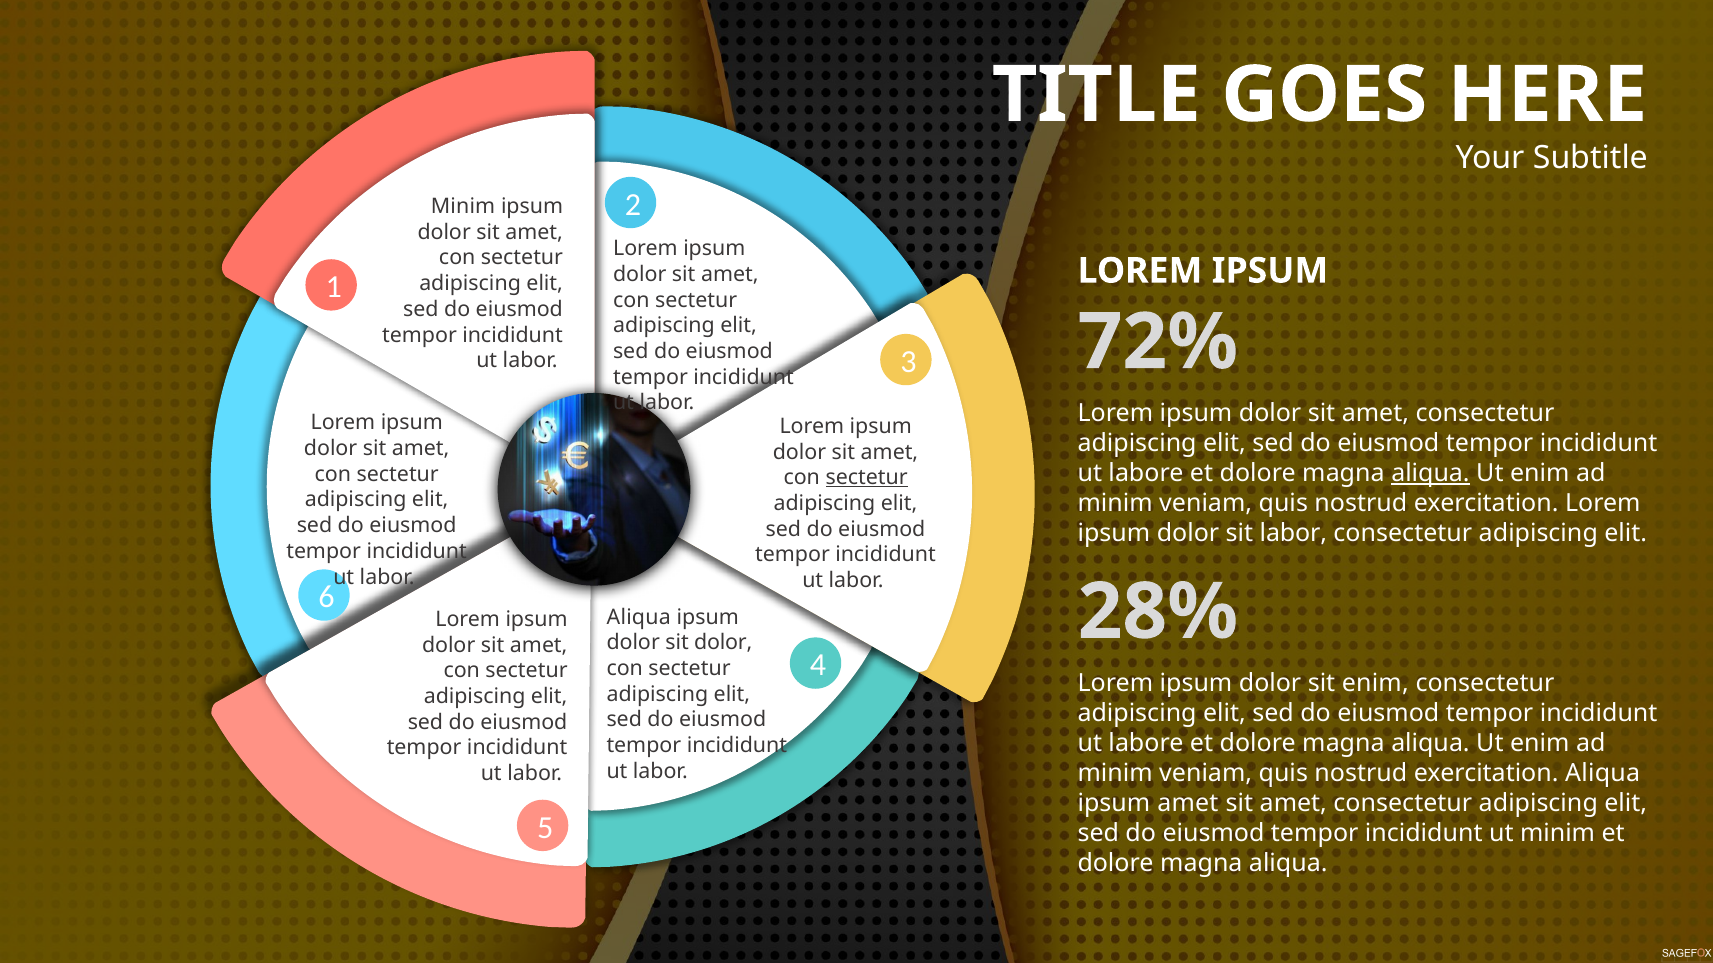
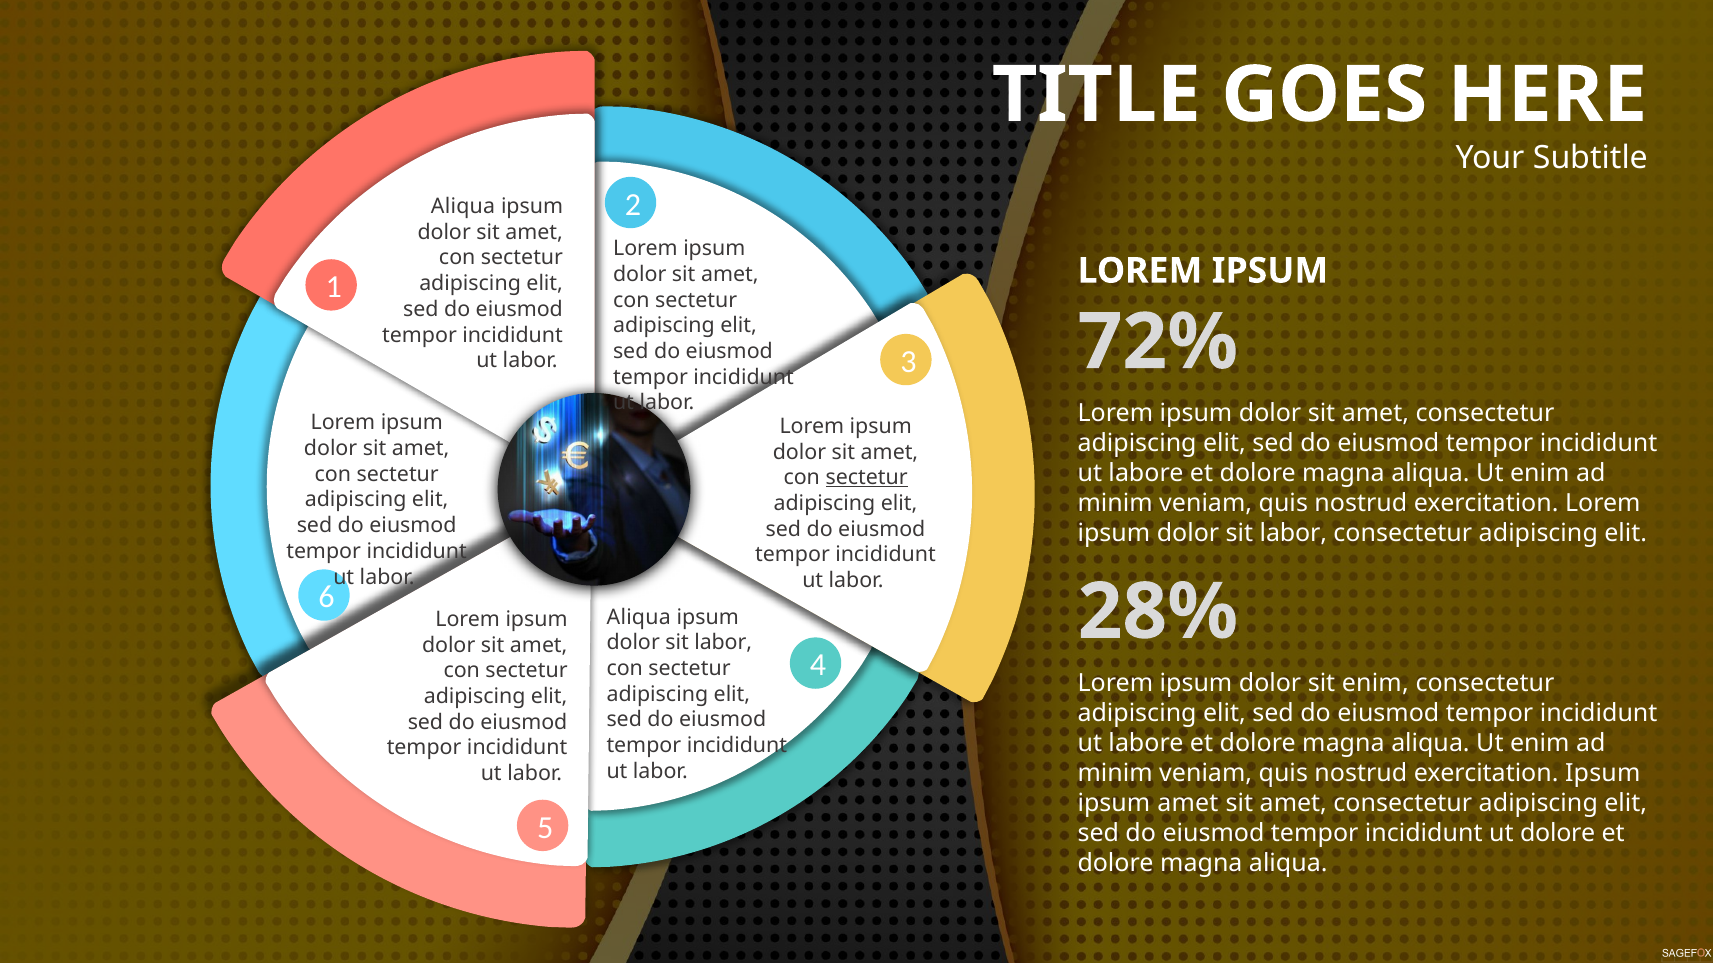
Minim: Minim -> Aliqua (463, 207)
aliqua underline: present -> none (1430, 474)
dolor: dolor -> labor (723, 643)
exercitation Aliqua: Aliqua -> Ipsum (1603, 773)
ut minim: minim -> dolore (1558, 833)
